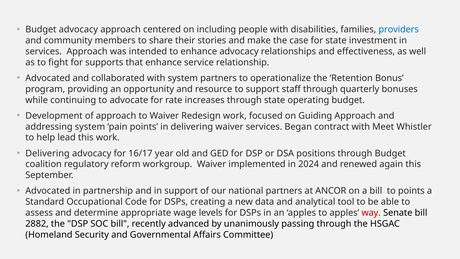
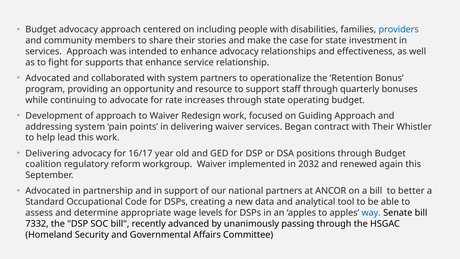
with Meet: Meet -> Their (383, 127)
2024: 2024 -> 2032 (309, 164)
to points: points -> better (411, 191)
way colour: red -> blue (371, 213)
2882: 2882 -> 7332 (37, 224)
